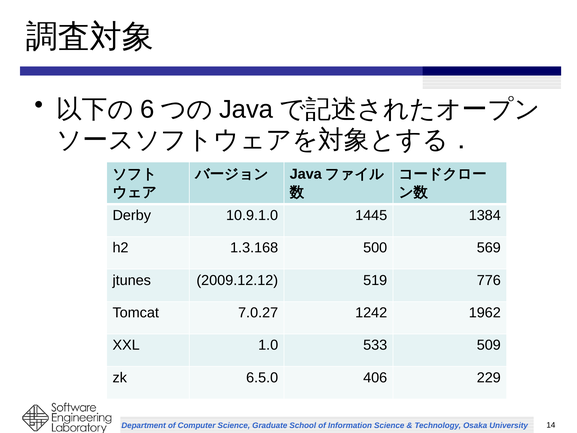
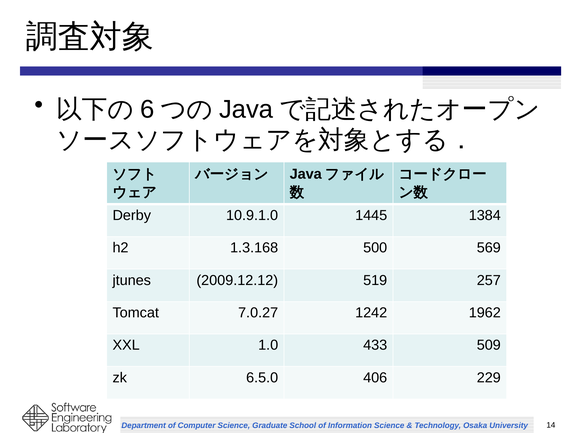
776: 776 -> 257 (489, 280)
533: 533 -> 433 (375, 345)
